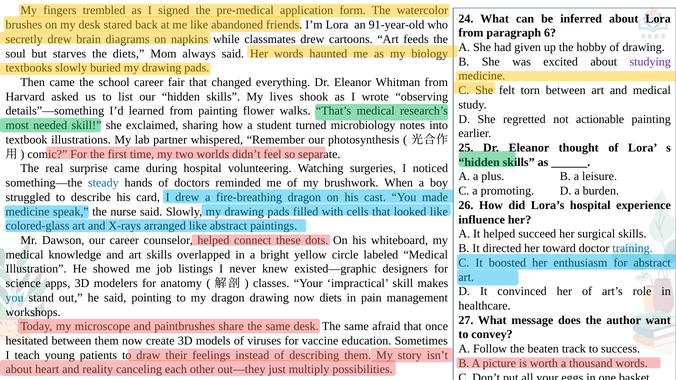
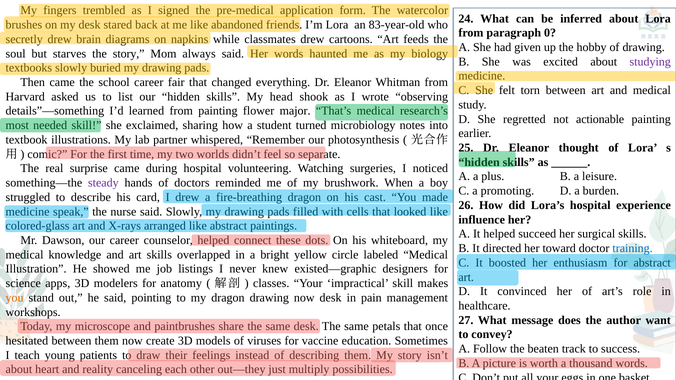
91-year-old: 91-year-old -> 83-year-old (397, 25)
6: 6 -> 0 (550, 33)
the diets: diets -> story (129, 54)
lives: lives -> head (281, 97)
walks: walks -> major (295, 111)
steady colour: blue -> purple (103, 183)
you colour: blue -> orange (15, 298)
now diets: diets -> desk (331, 298)
afraid: afraid -> petals (386, 327)
